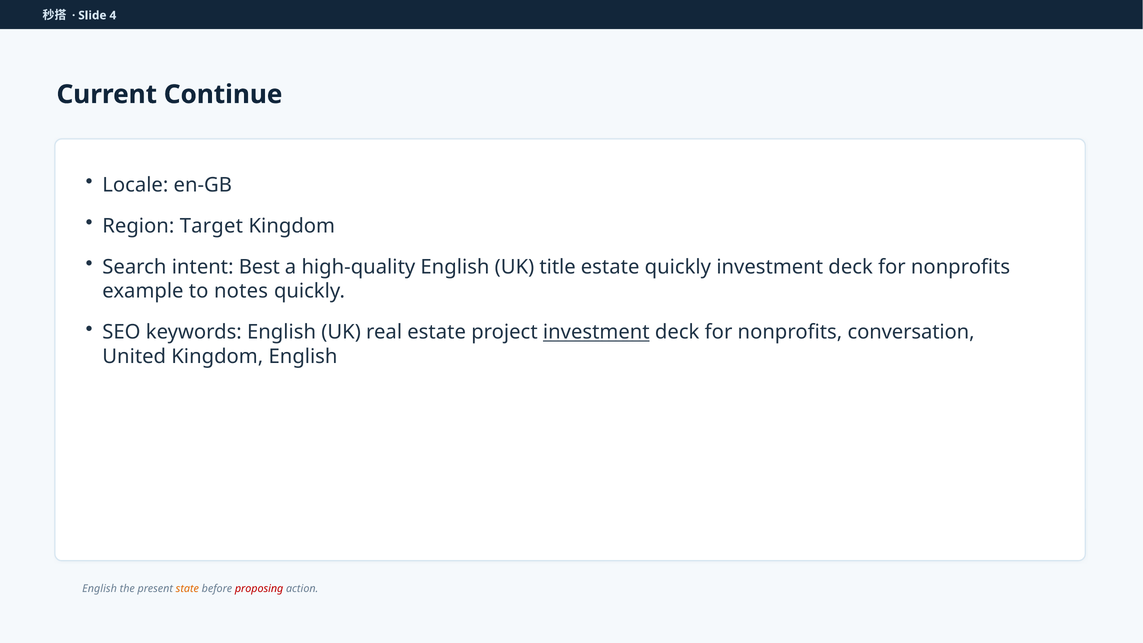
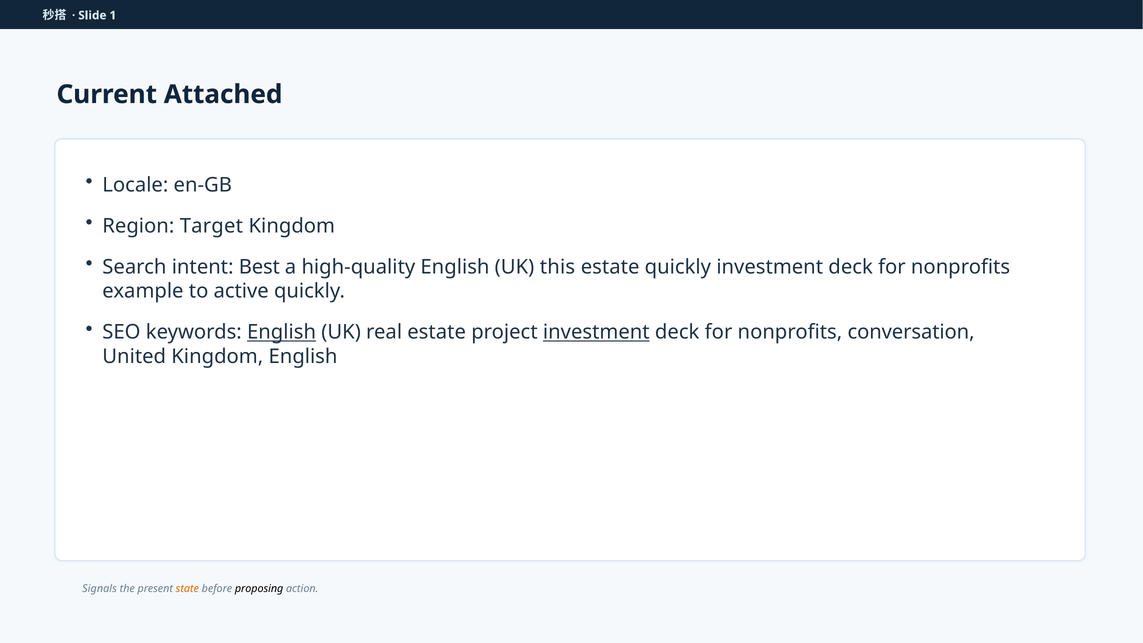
4: 4 -> 1 (113, 15)
Continue: Continue -> Attached (223, 94)
title: title -> this (557, 267)
notes: notes -> active (241, 291)
English underline: none -> present (282, 332)
English: English -> Signals (100, 589)
proposing colour: red -> black (259, 589)
